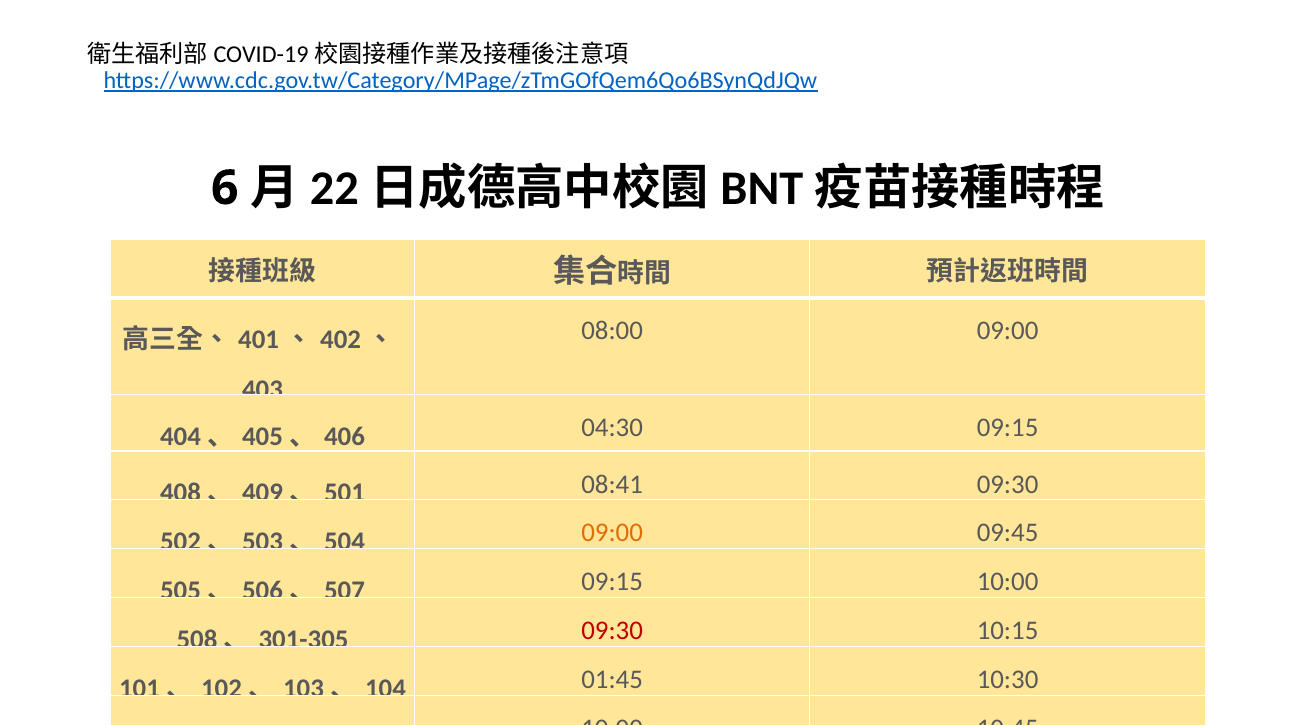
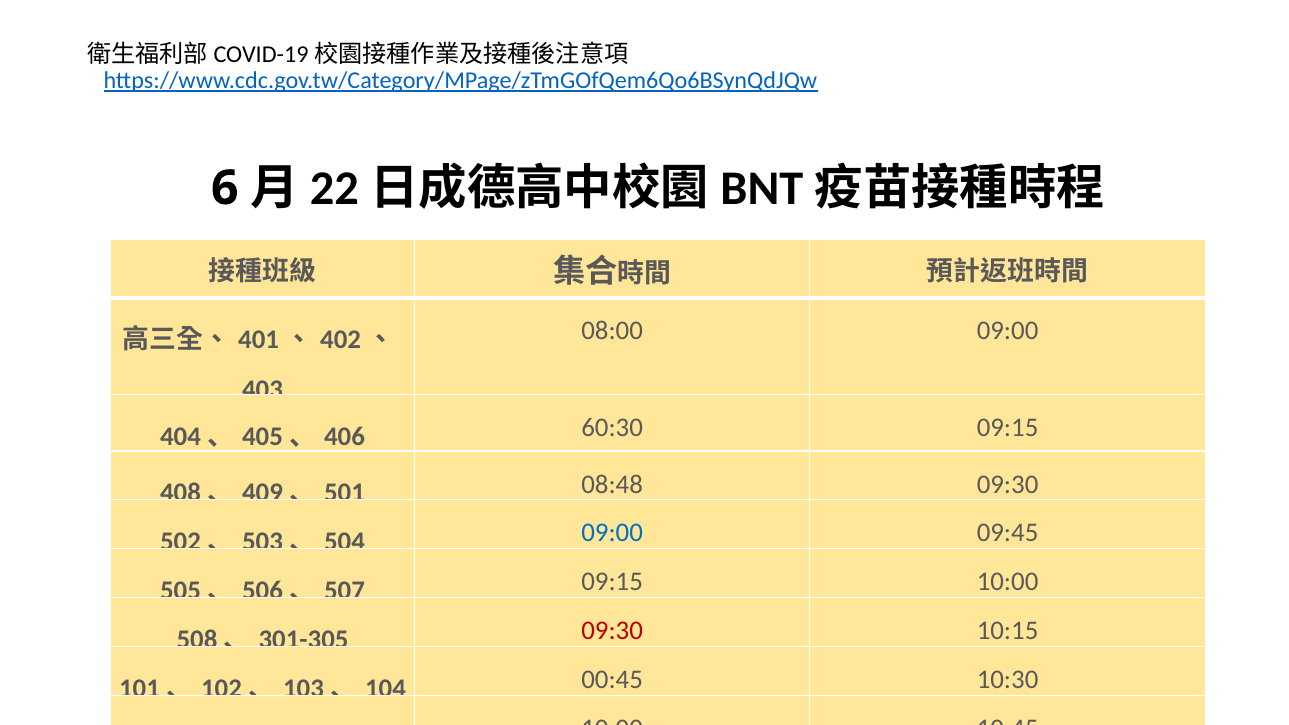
04:30: 04:30 -> 60:30 (612, 428)
08:41: 08:41 -> 08:48 (612, 484)
09:00 colour: orange -> blue (612, 533)
01:45: 01:45 -> 00:45 (612, 680)
